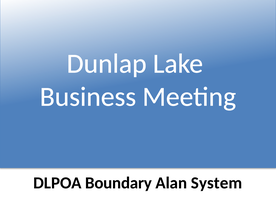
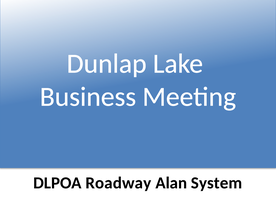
Boundary: Boundary -> Roadway (118, 183)
